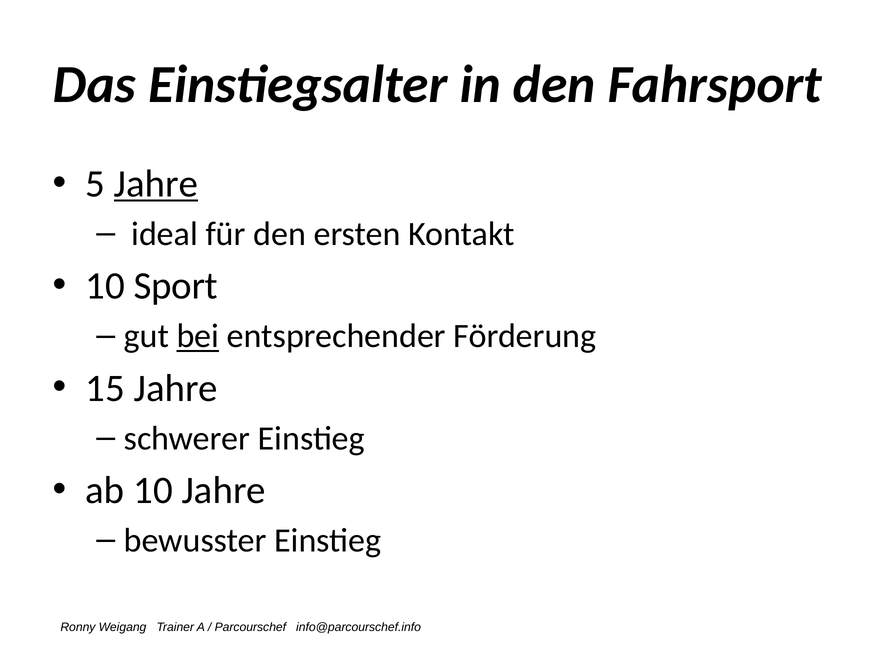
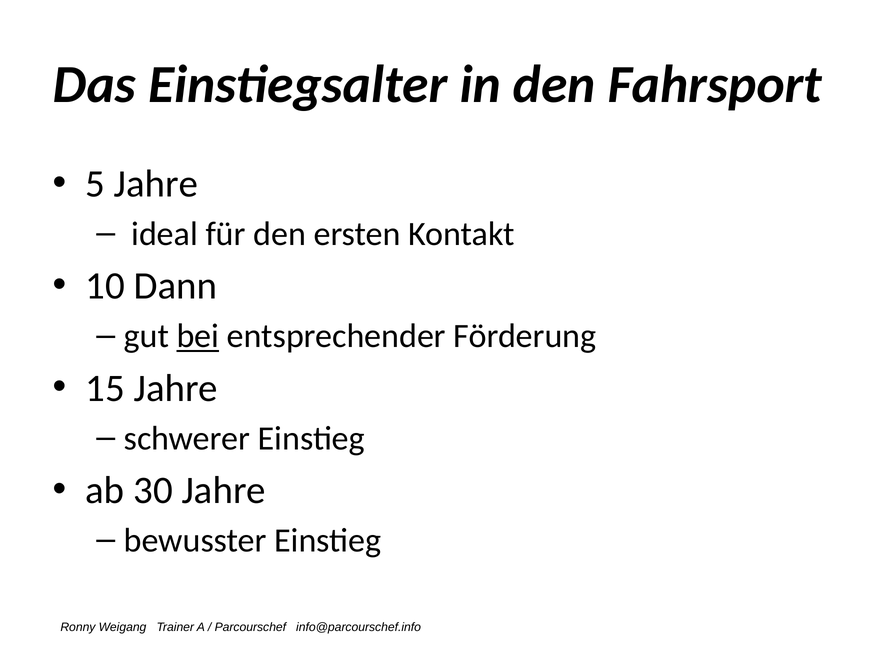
Jahre underline: present -> none (156, 184)
Sport: Sport -> Dann (176, 286)
ab 10: 10 -> 30 (153, 490)
